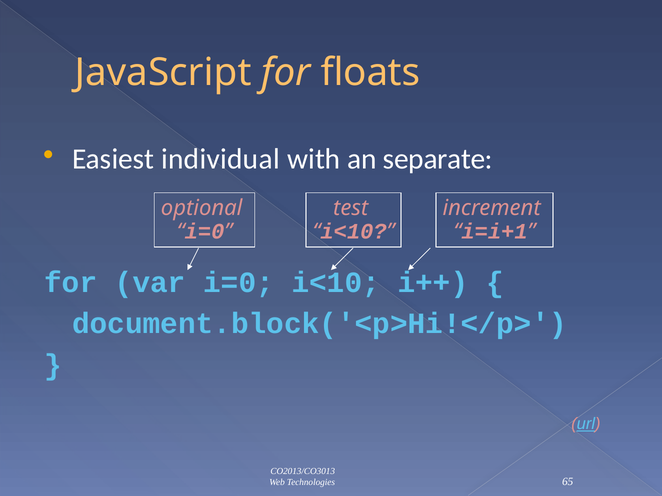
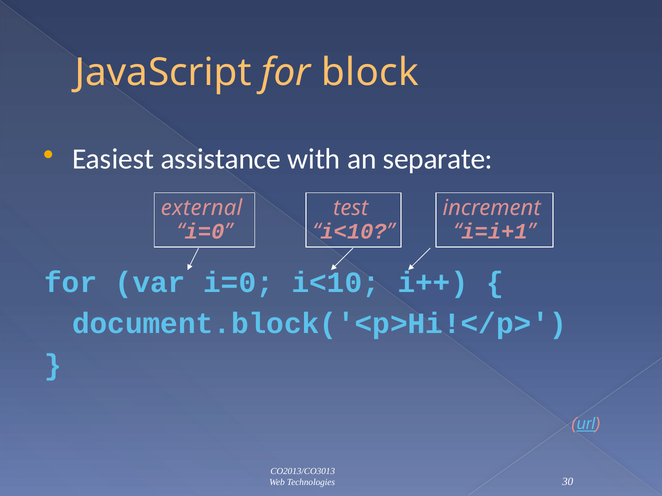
floats: floats -> block (370, 73)
individual: individual -> assistance (221, 159)
optional: optional -> external (202, 208)
65: 65 -> 30 (568, 482)
